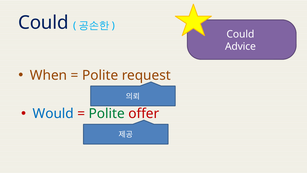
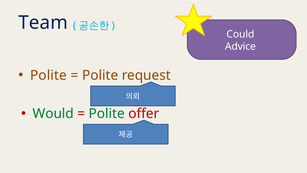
Could: Could -> Team (43, 23)
When: When -> Polite (48, 75)
Would colour: blue -> green (53, 114)
